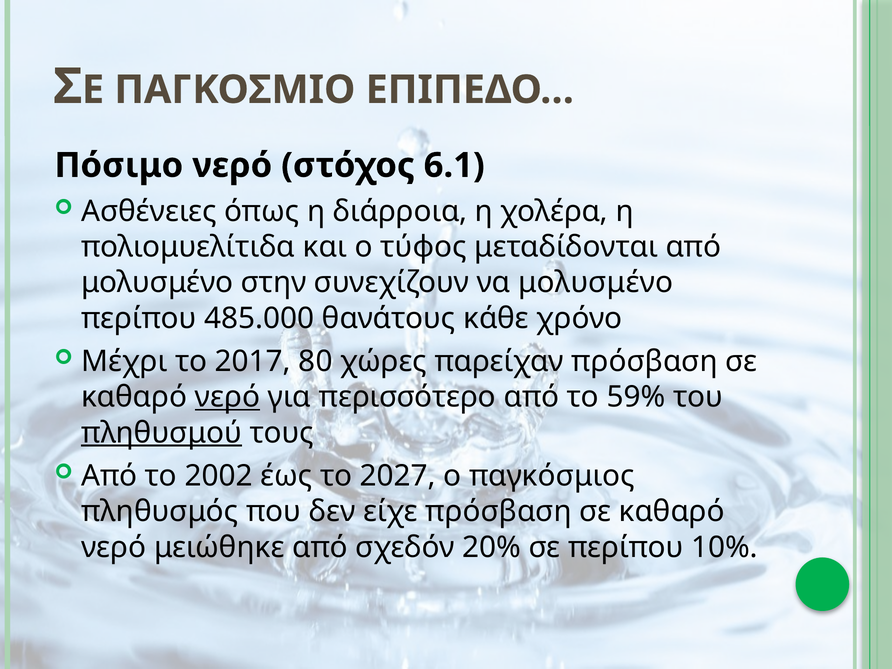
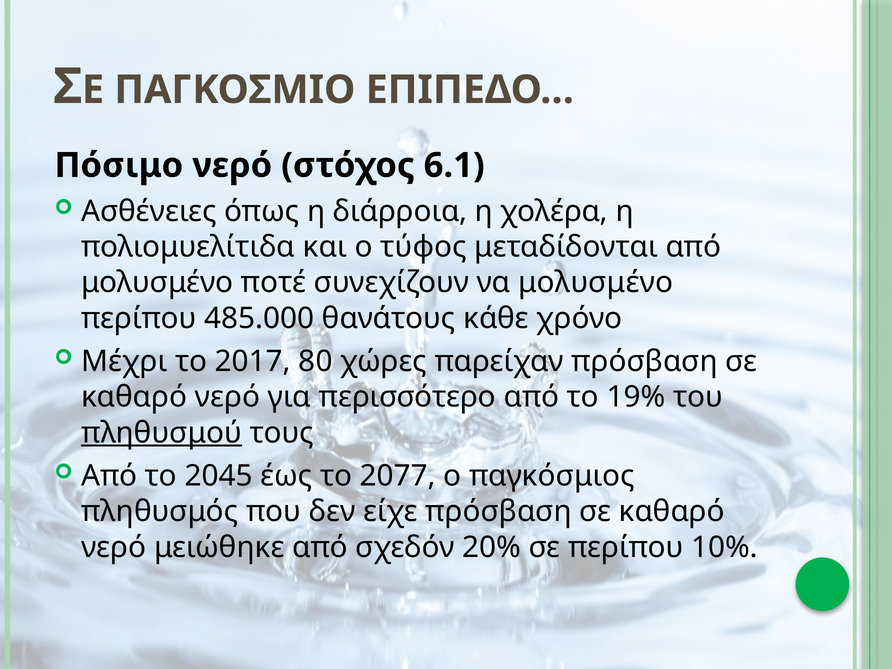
στην: στην -> ποτέ (274, 283)
νερό underline: present -> none (227, 397)
59%: 59% -> 19% (636, 397)
2002: 2002 -> 2045 (219, 476)
2027: 2027 -> 2077 (398, 476)
